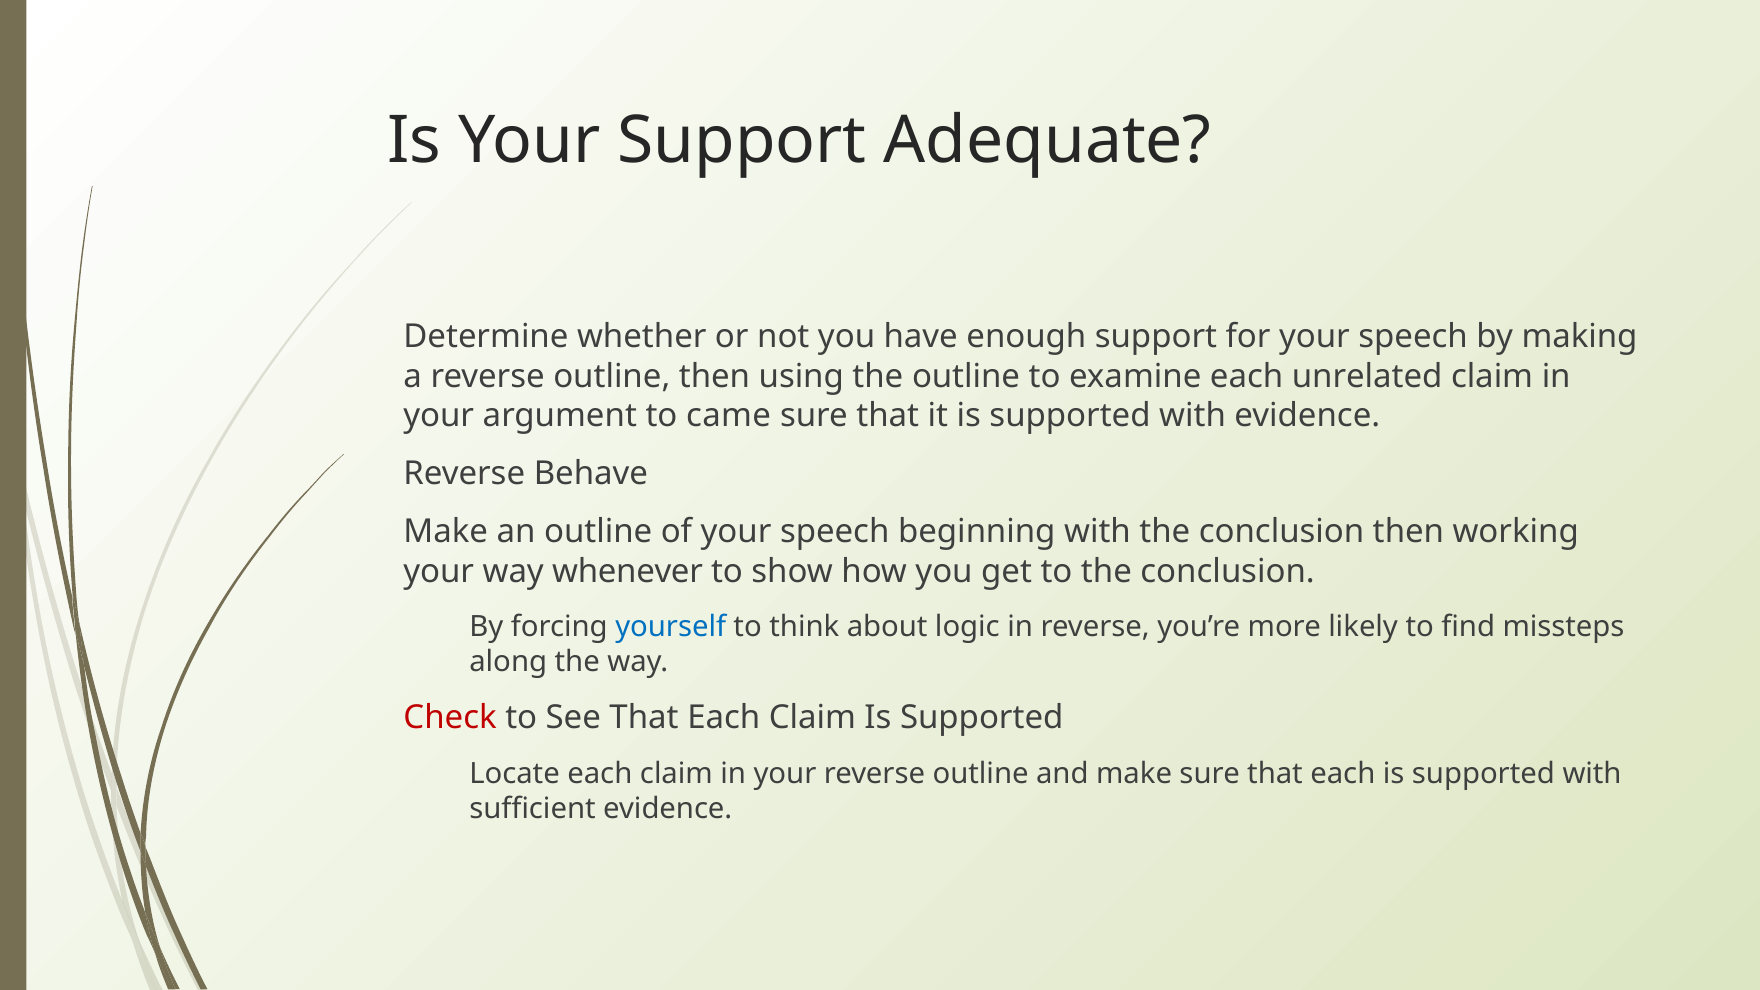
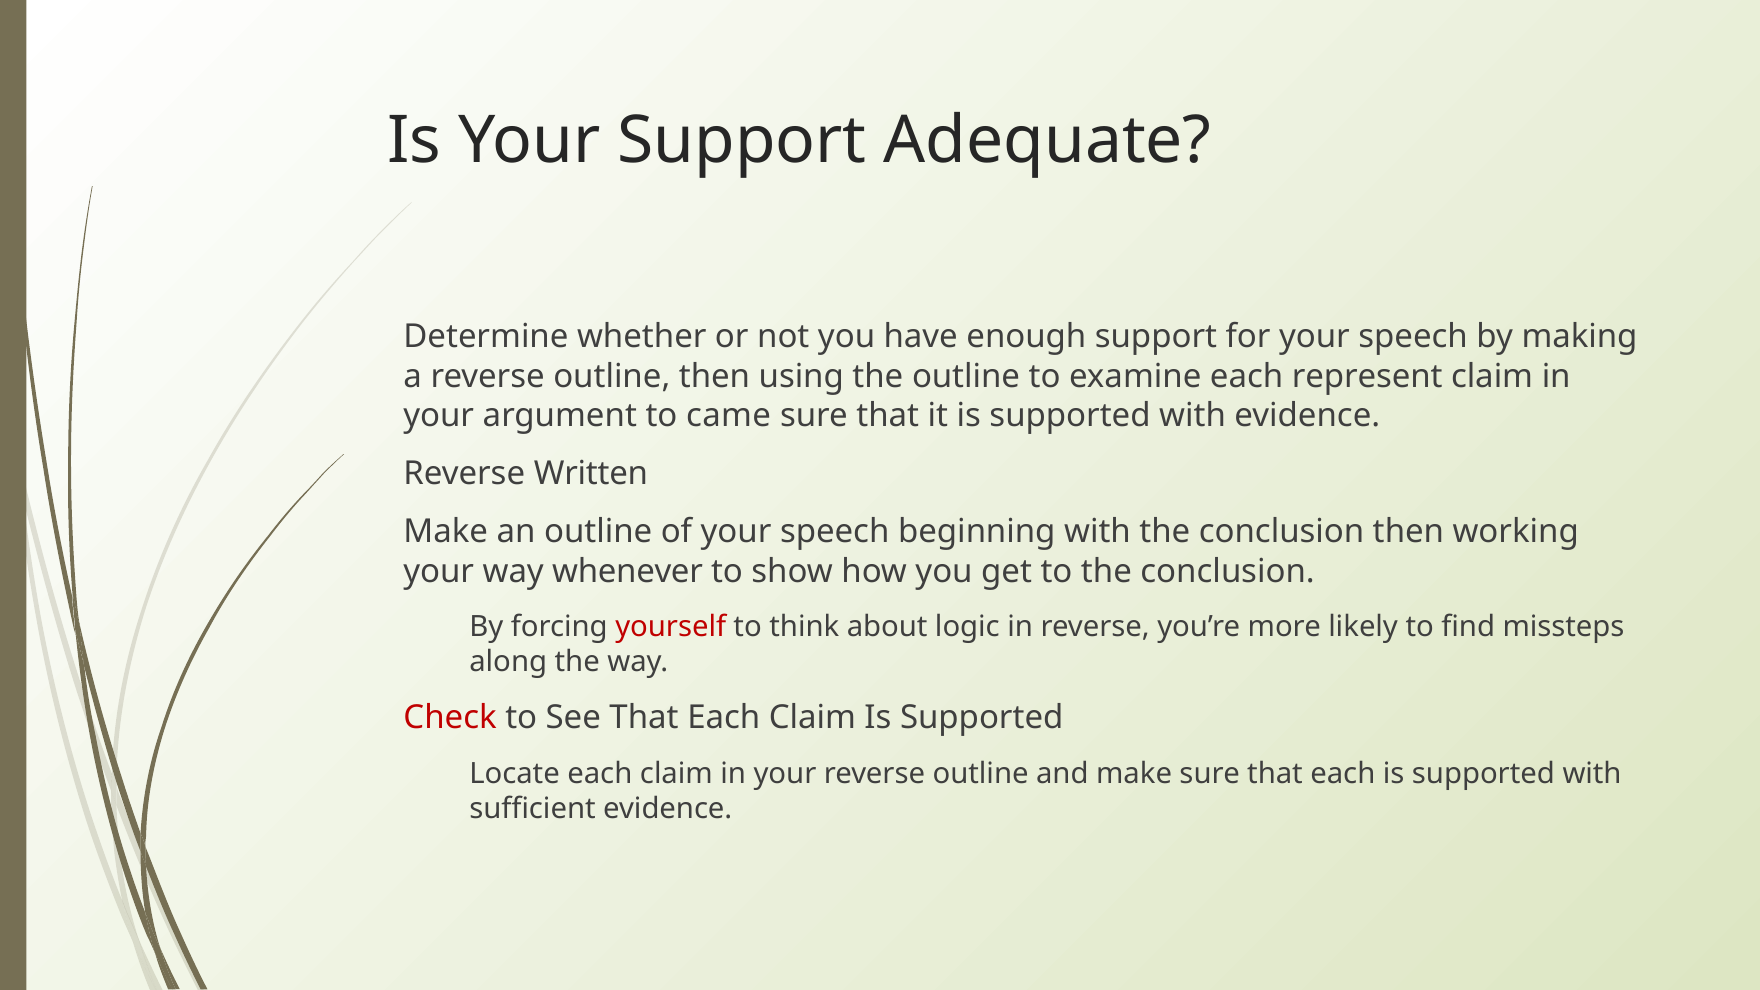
unrelated: unrelated -> represent (1367, 376)
Behave: Behave -> Written (591, 474)
yourself colour: blue -> red (671, 627)
